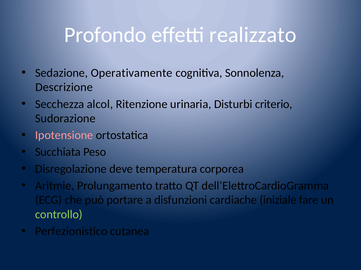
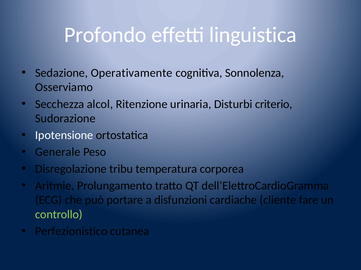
realizzato: realizzato -> linguistica (253, 35)
Descrizione: Descrizione -> Osserviamo (64, 87)
Ipotensione colour: pink -> white (64, 136)
Succhiata: Succhiata -> Generale (58, 152)
deve: deve -> tribu (121, 169)
iniziale: iniziale -> cliente (278, 201)
